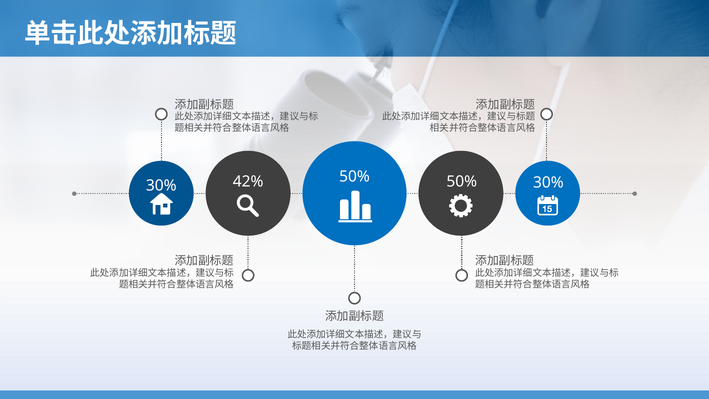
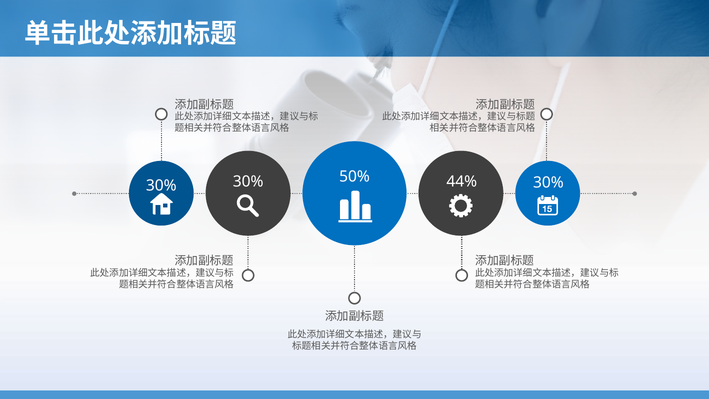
50% 50%: 50% -> 44% (462, 182)
42%: 42% -> 30% (248, 181)
